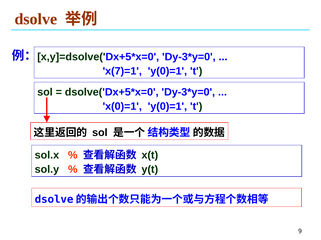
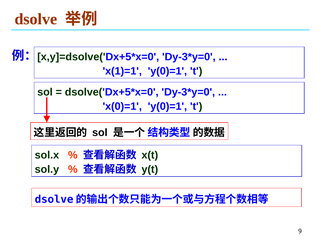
x(7)=1: x(7)=1 -> x(1)=1 (122, 71)
